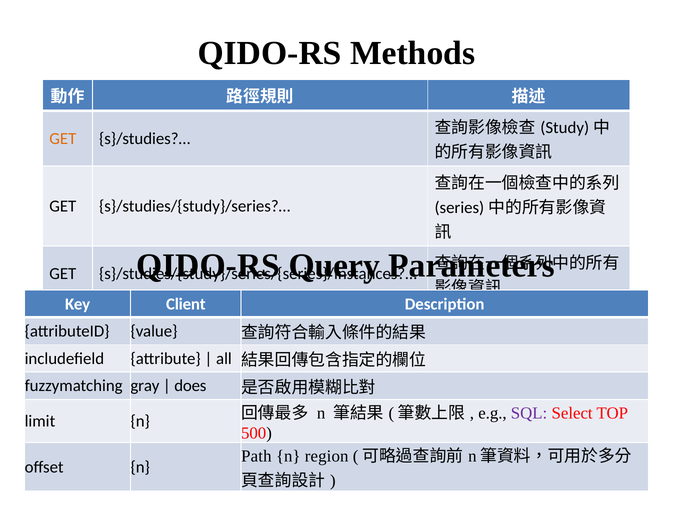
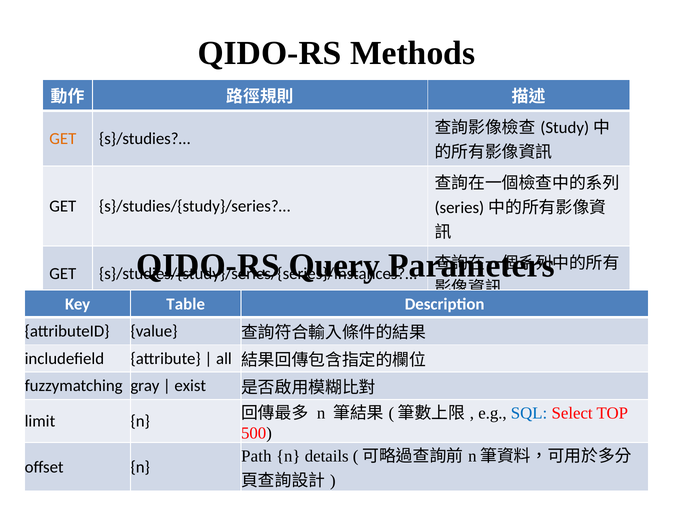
Client: Client -> Table (186, 304)
does: does -> exist (190, 386)
SQL colour: purple -> blue (529, 413)
region: region -> details (327, 456)
